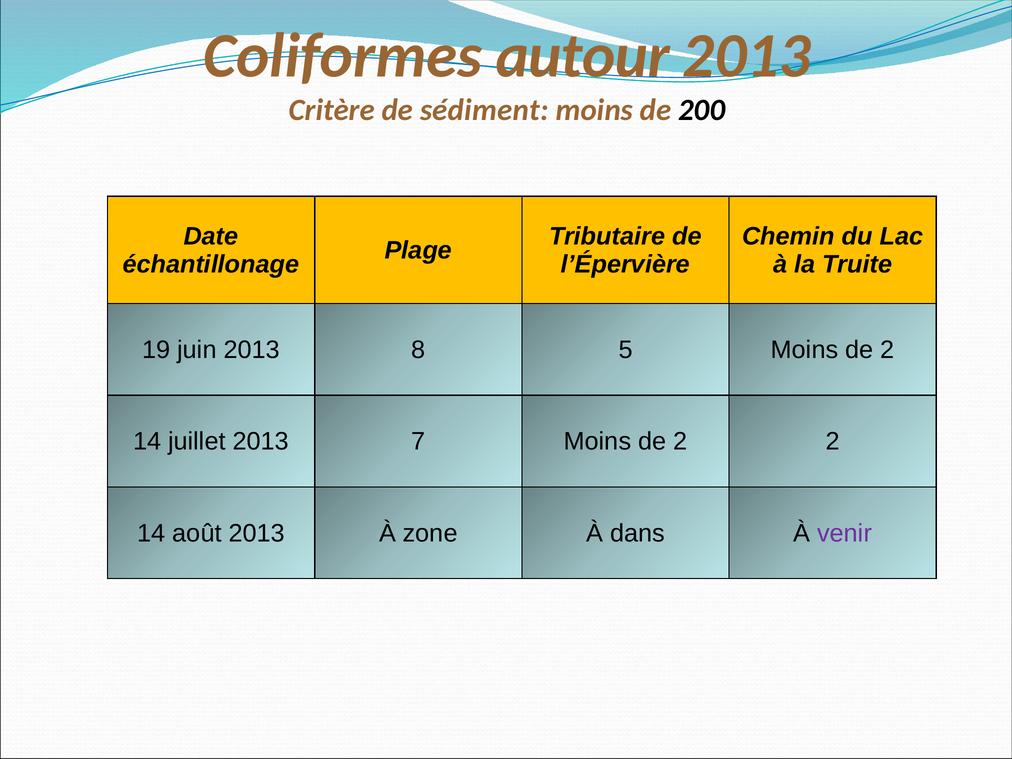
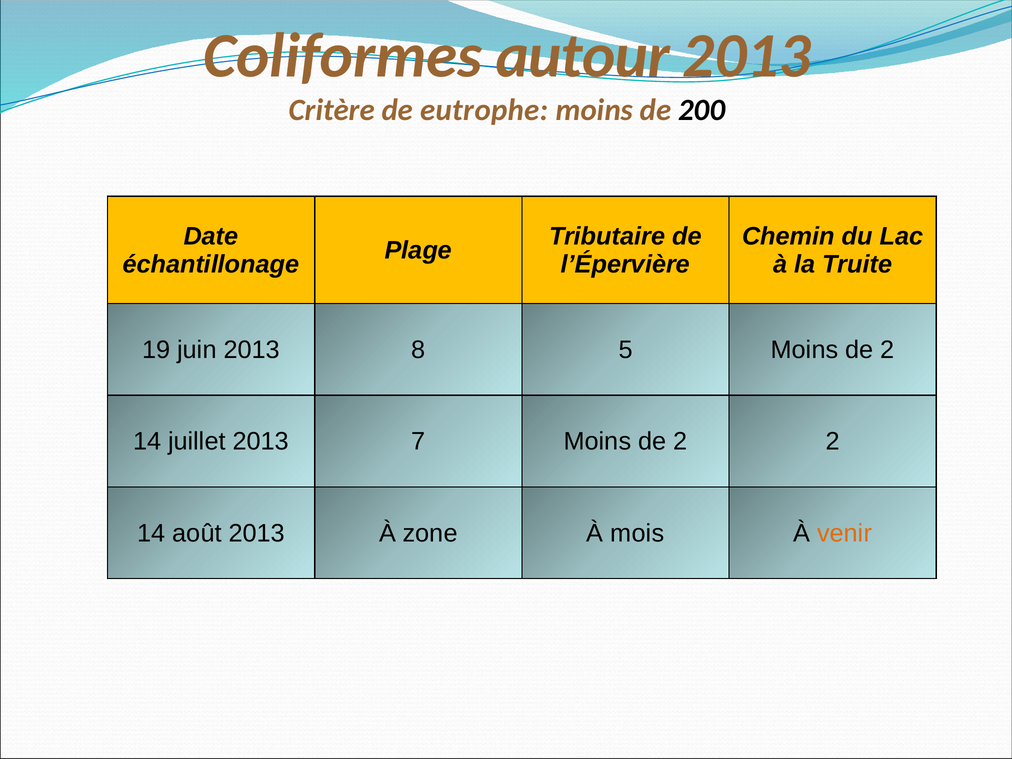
sédiment: sédiment -> eutrophe (484, 110)
dans: dans -> mois (637, 533)
venir colour: purple -> orange (845, 533)
